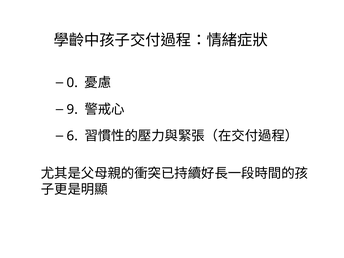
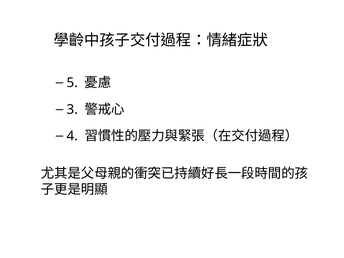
0: 0 -> 5 (72, 83)
9: 9 -> 3 (72, 109)
6: 6 -> 4 (72, 136)
